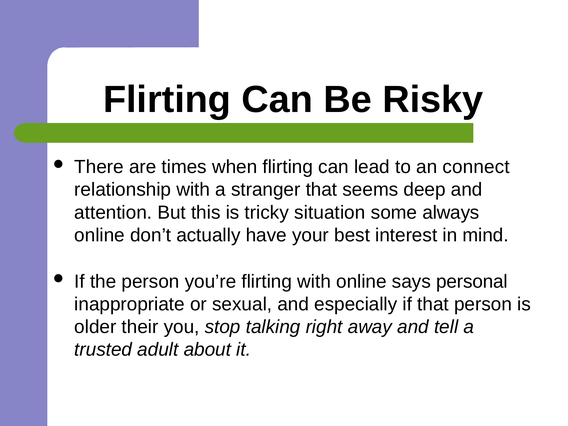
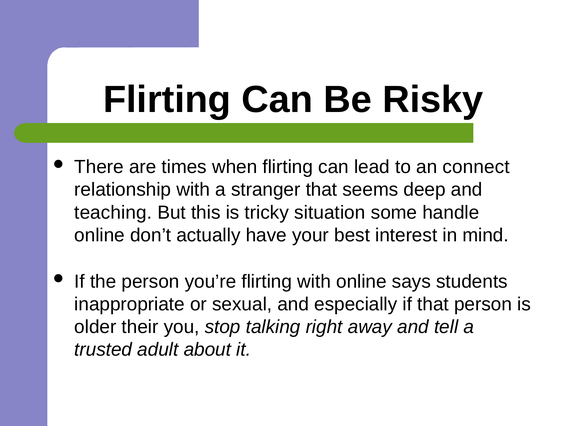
attention: attention -> teaching (113, 212)
always: always -> handle (451, 212)
personal: personal -> students (472, 282)
